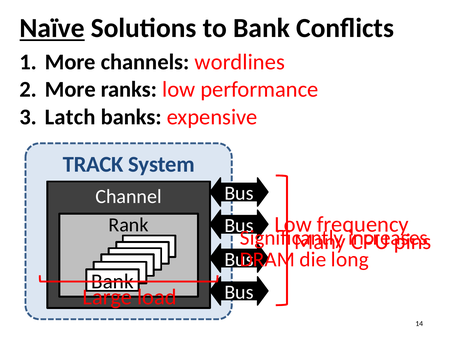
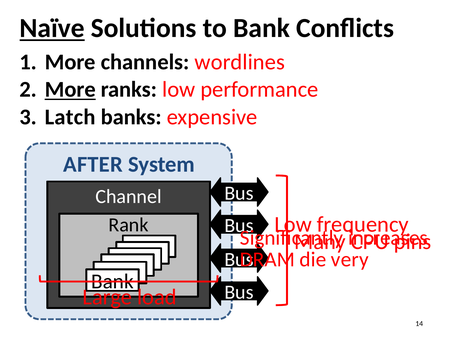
More underline: none -> present (70, 89)
TRACK: TRACK -> AFTER (93, 164)
long: long -> very (350, 259)
